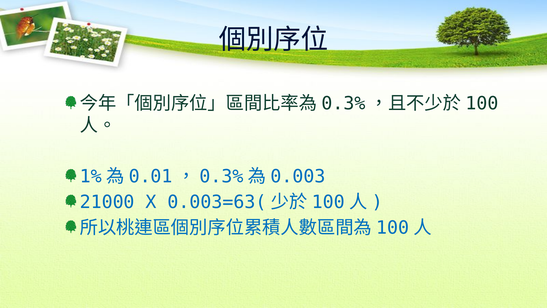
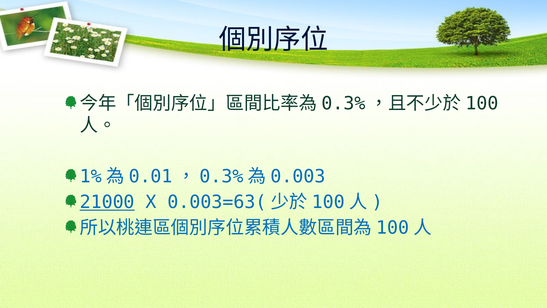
21000 underline: none -> present (107, 202)
